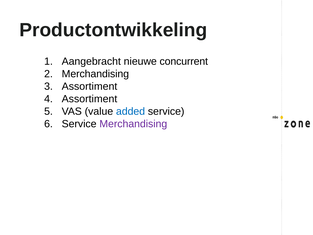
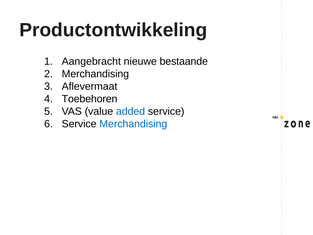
concurrent: concurrent -> bestaande (184, 61)
Assortiment: Assortiment -> Aflevermaat (90, 86)
Assortiment: Assortiment -> Toebehoren (90, 99)
Merchandising colour: purple -> blue (133, 124)
